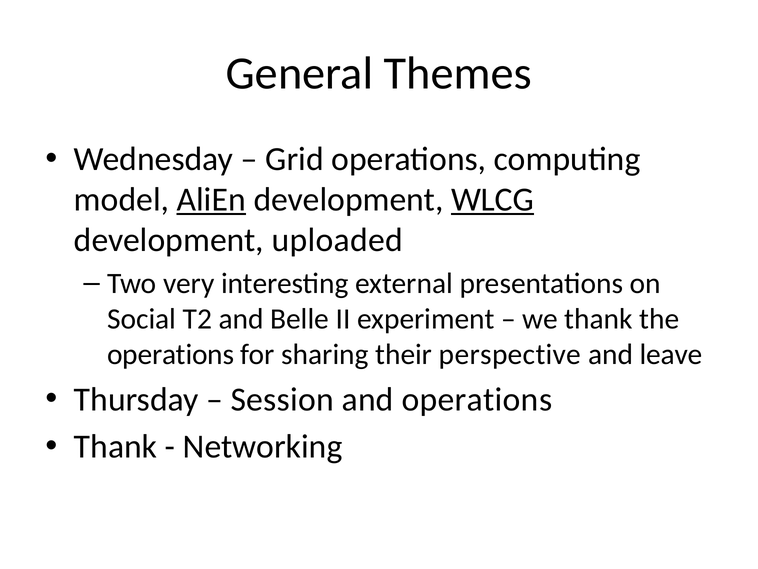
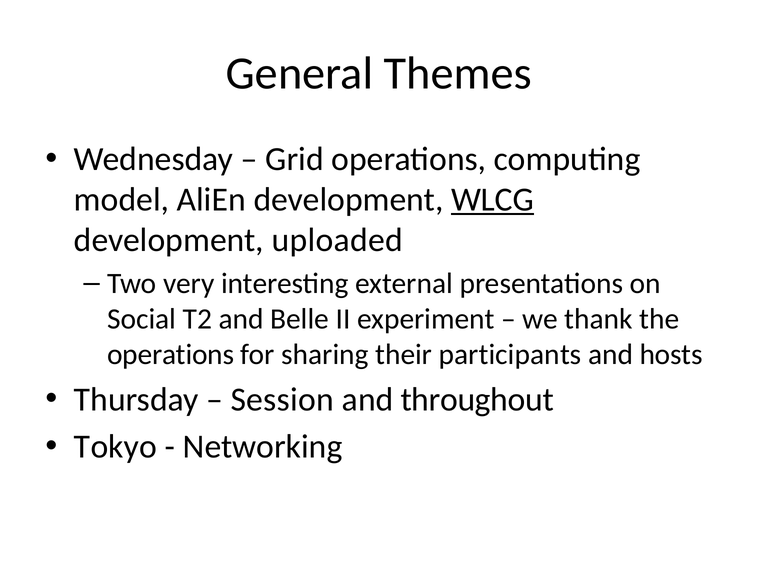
AliEn underline: present -> none (211, 199)
perspective: perspective -> participants (510, 354)
leave: leave -> hosts (671, 354)
and operations: operations -> throughout (477, 399)
Thank: Thank -> Tokyo (116, 446)
